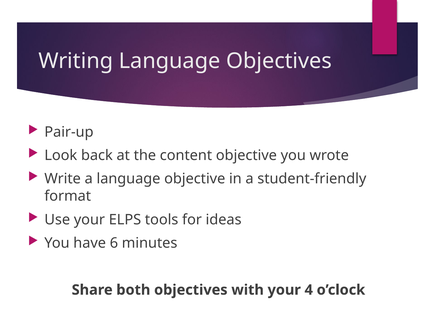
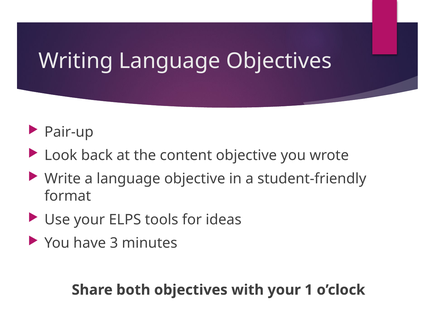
6: 6 -> 3 (114, 243)
4: 4 -> 1 (309, 290)
